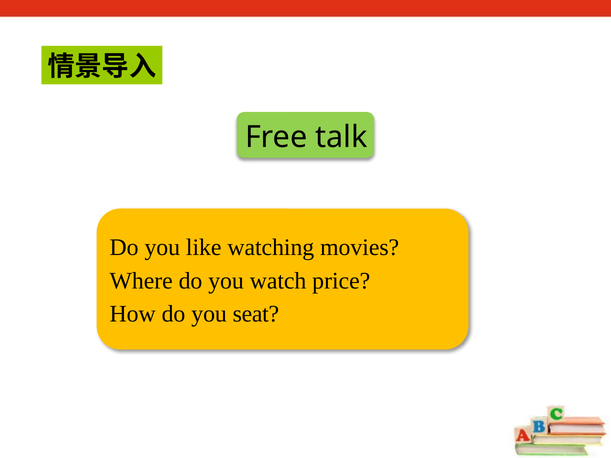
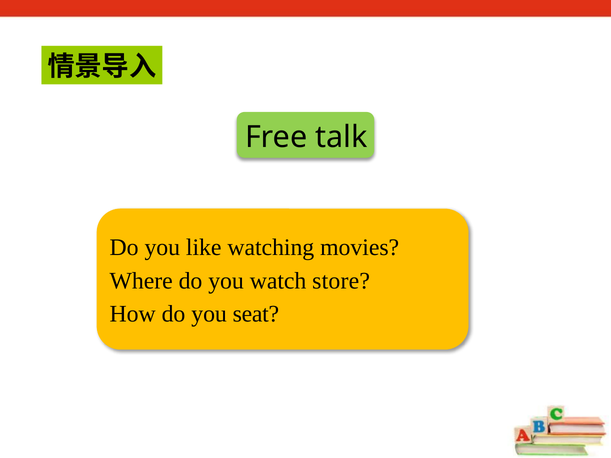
price: price -> store (341, 281)
